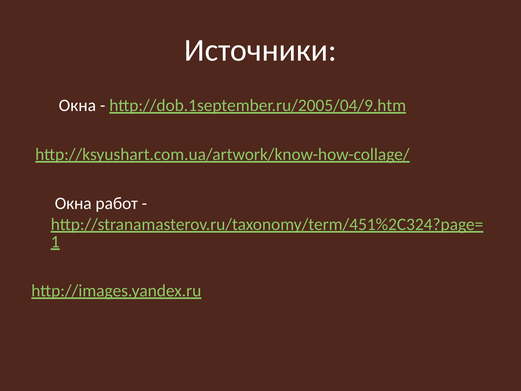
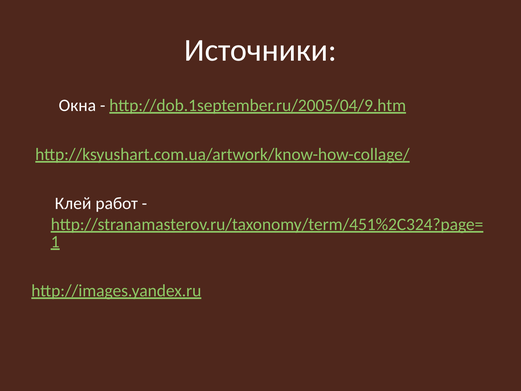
Окна: Окна -> Клей (73, 203)
